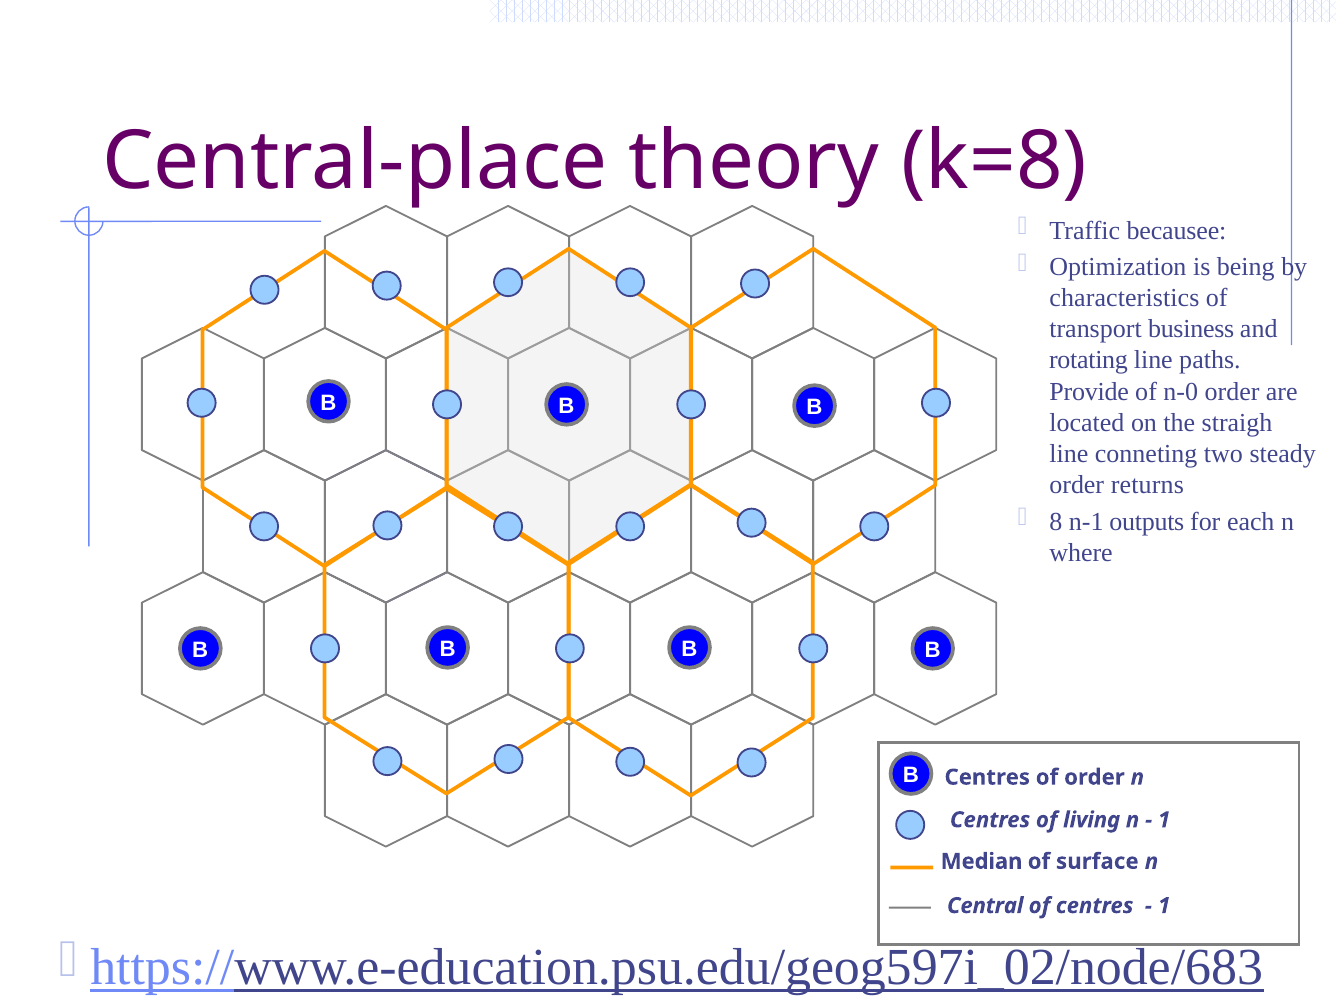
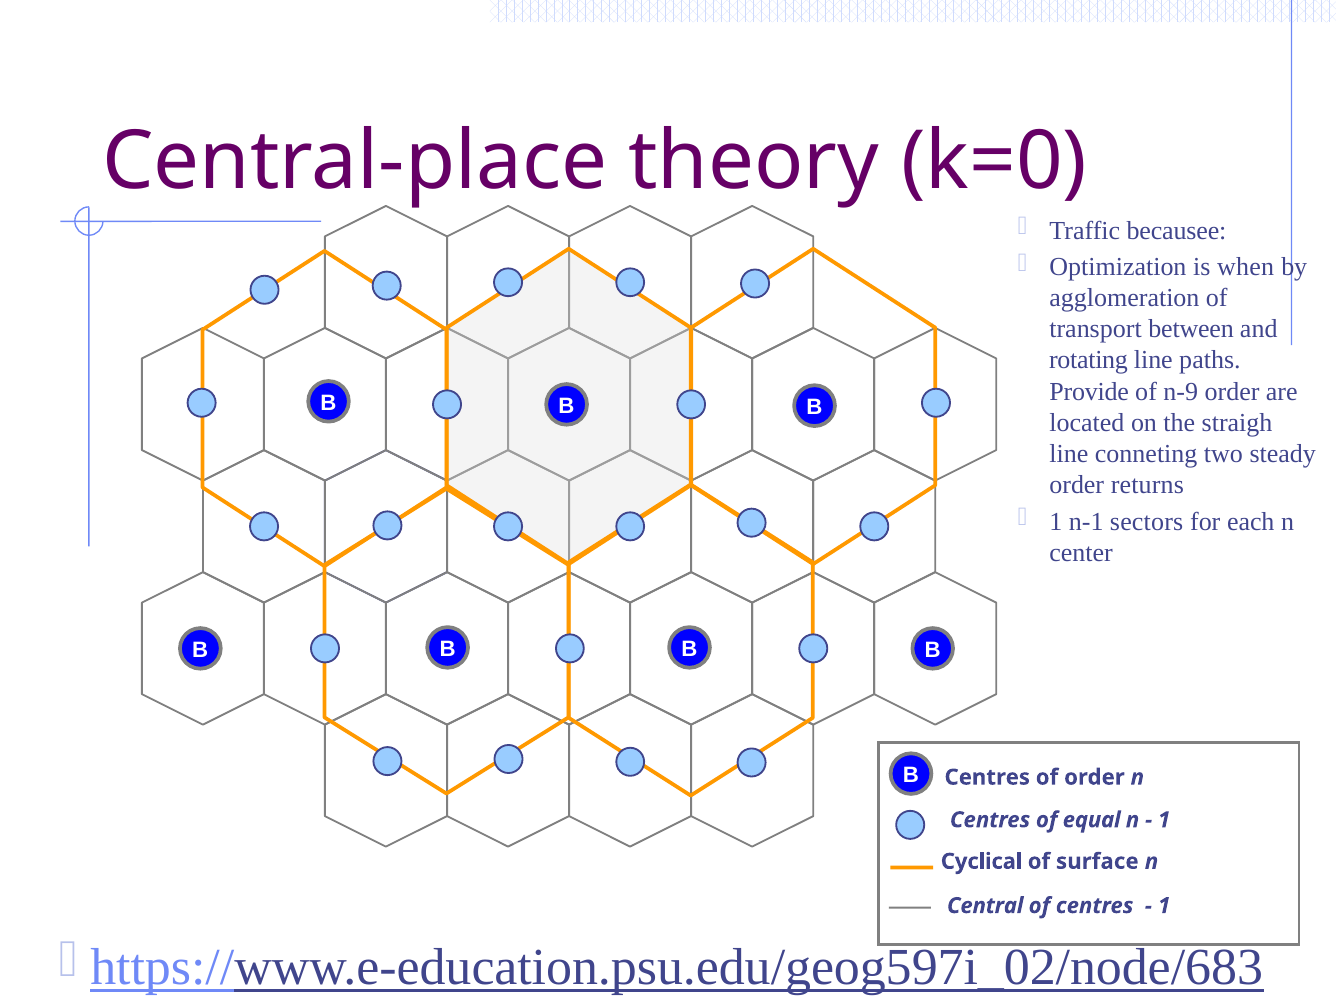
k=8: k=8 -> k=0 (994, 162)
being: being -> when (1246, 267)
characteristics: characteristics -> agglomeration (1124, 298)
business: business -> between (1191, 329)
n-0: n-0 -> n-9 (1181, 392)
8: 8 -> 1 (1056, 522)
outputs: outputs -> sectors (1147, 522)
where: where -> center (1081, 553)
living: living -> equal (1092, 820)
Median: Median -> Cyclical (982, 861)
